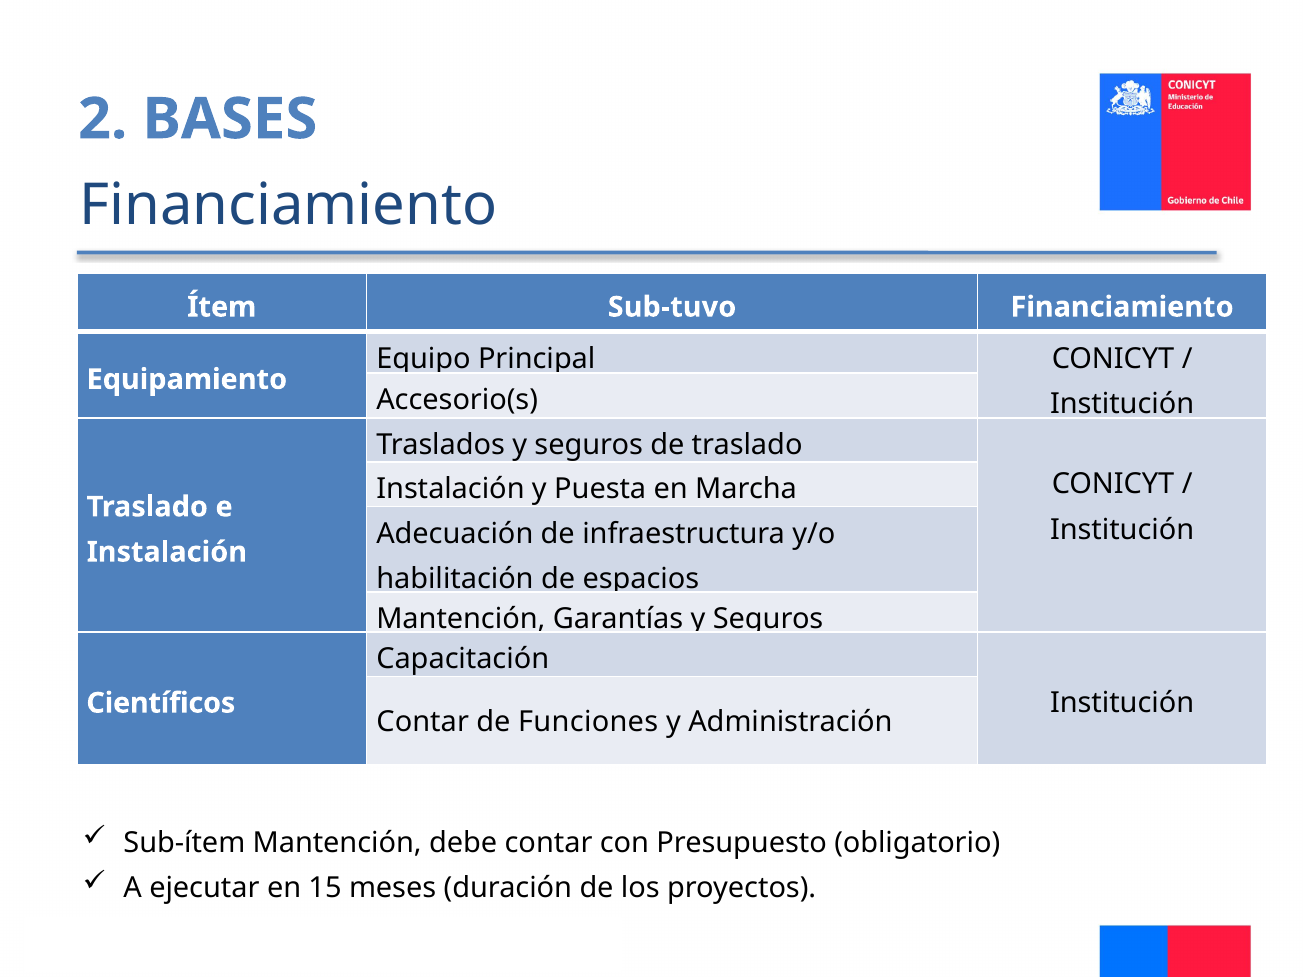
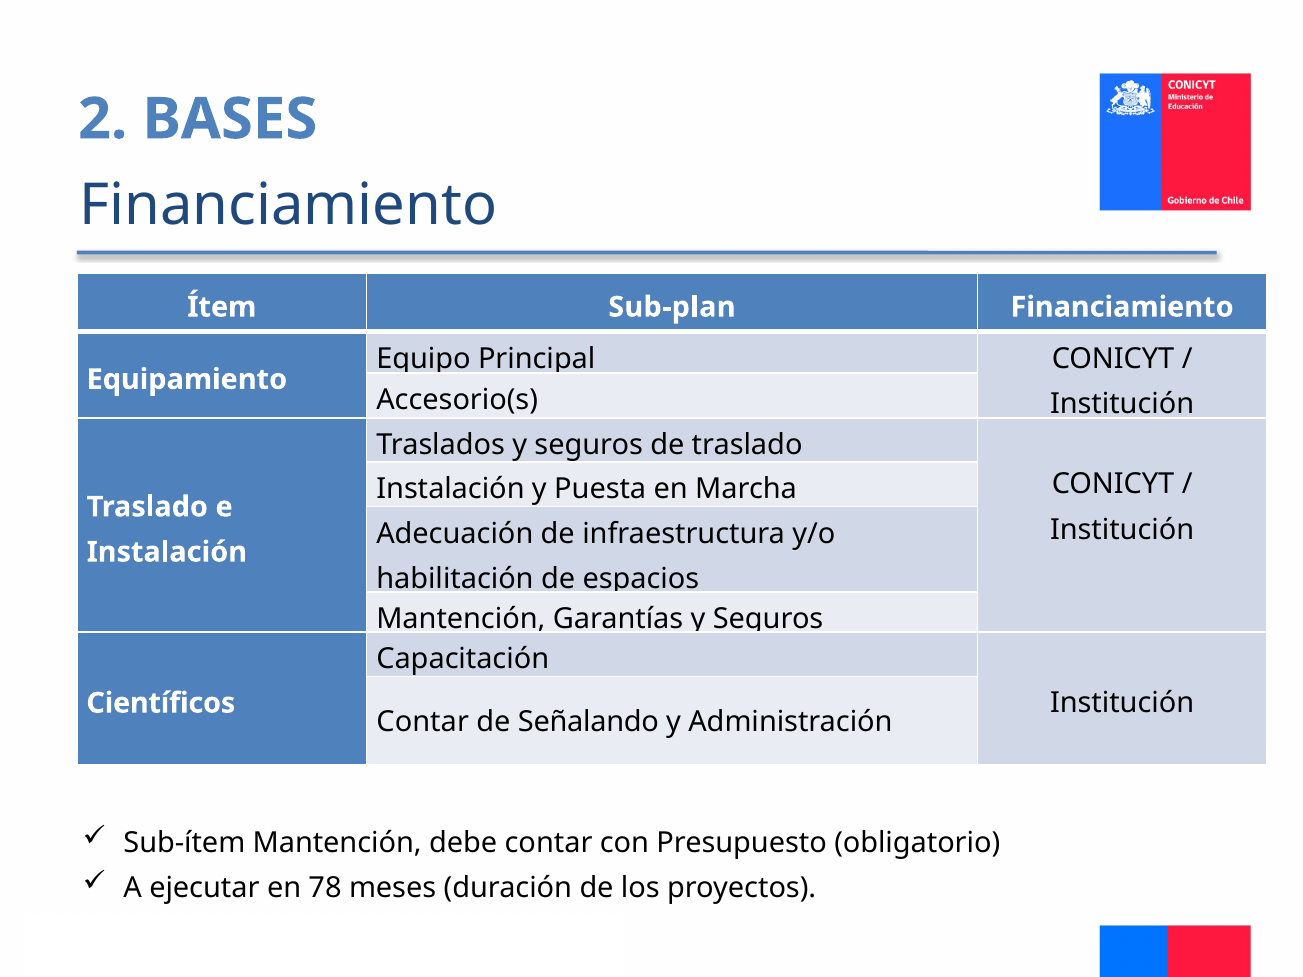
Sub-tuvo: Sub-tuvo -> Sub-plan (672, 307)
Funciones: Funciones -> Señalando (588, 722)
15: 15 -> 78 (325, 888)
